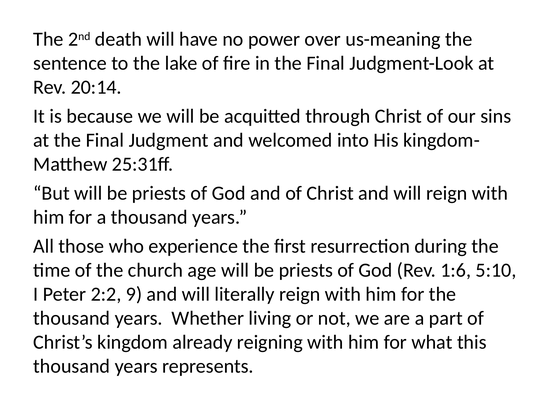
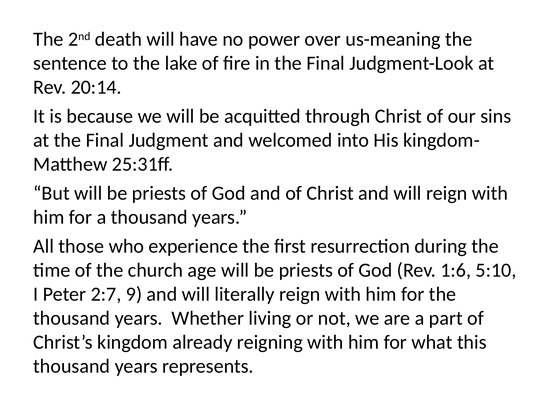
2:2: 2:2 -> 2:7 (106, 294)
